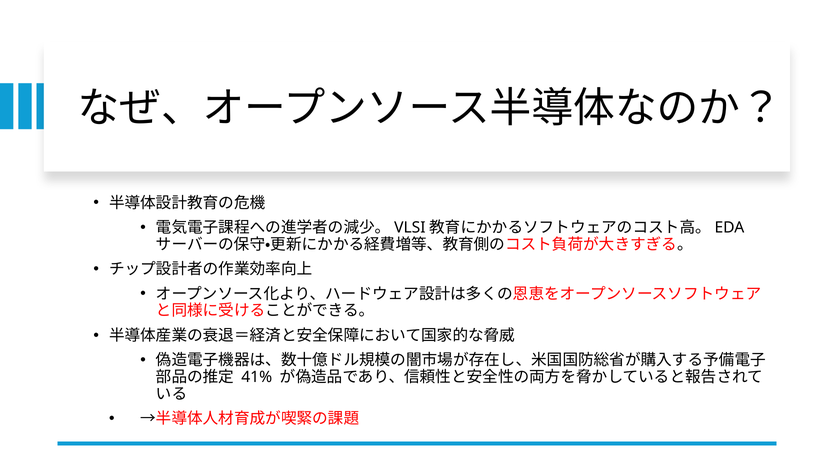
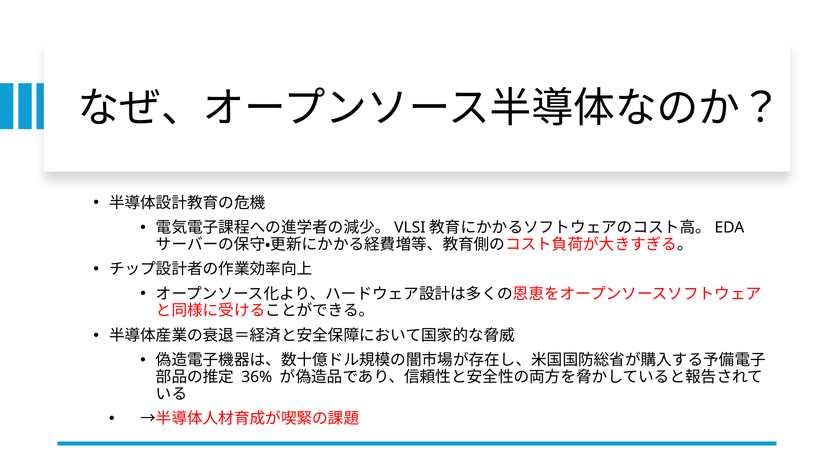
41%: 41% -> 36% (257, 377)
